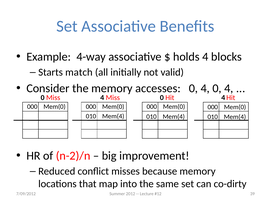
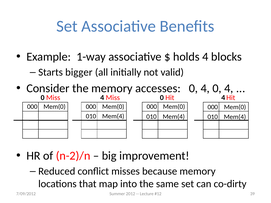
4-way: 4-way -> 1-way (91, 57)
match: match -> bigger (79, 72)
